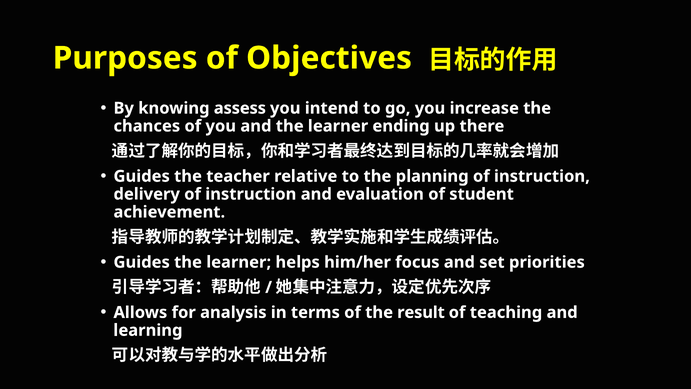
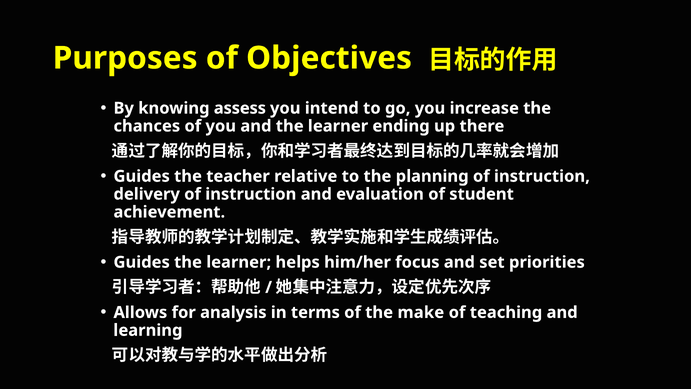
result: result -> make (421, 312)
